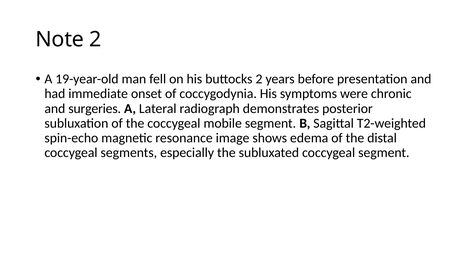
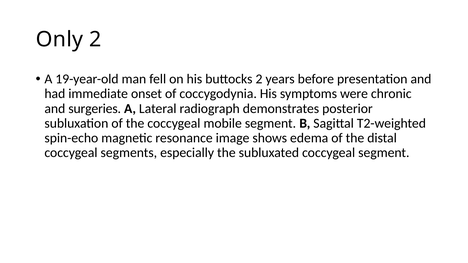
Note: Note -> Only (60, 39)
